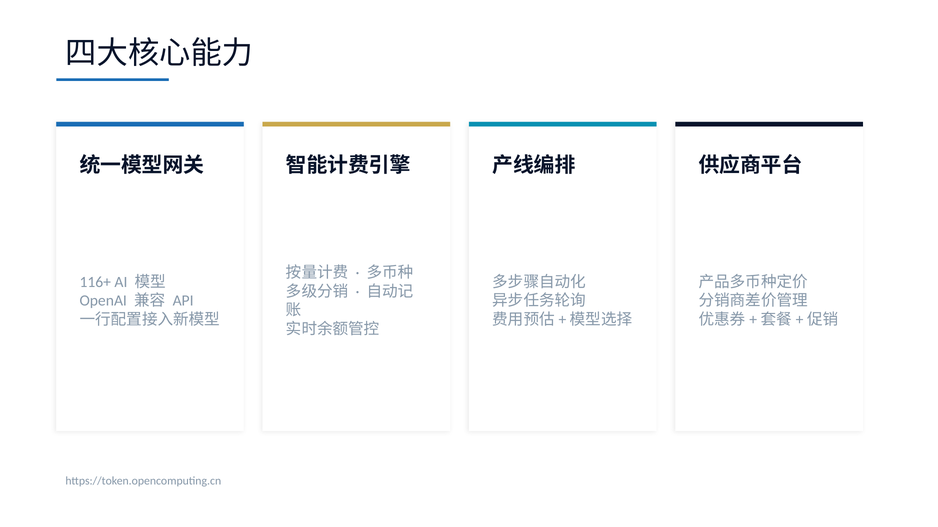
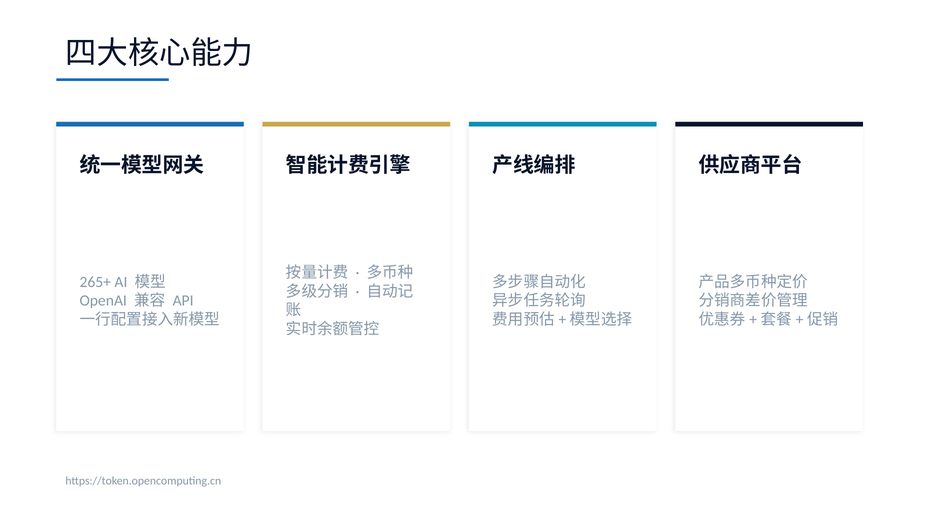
116+: 116+ -> 265+ (95, 282)
